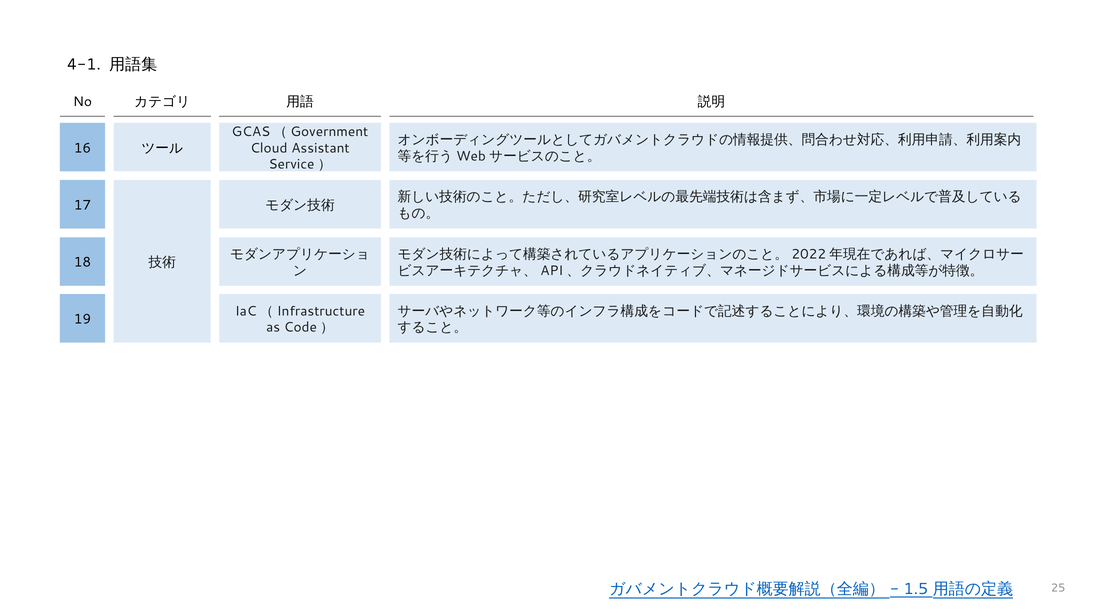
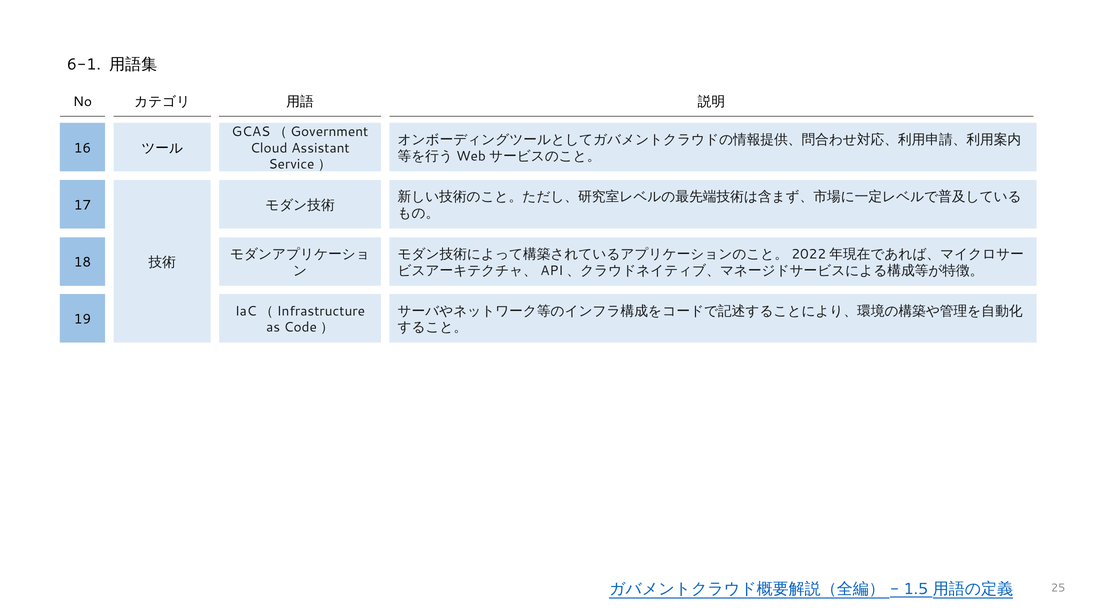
4-1: 4-1 -> 6-1 (84, 65)
